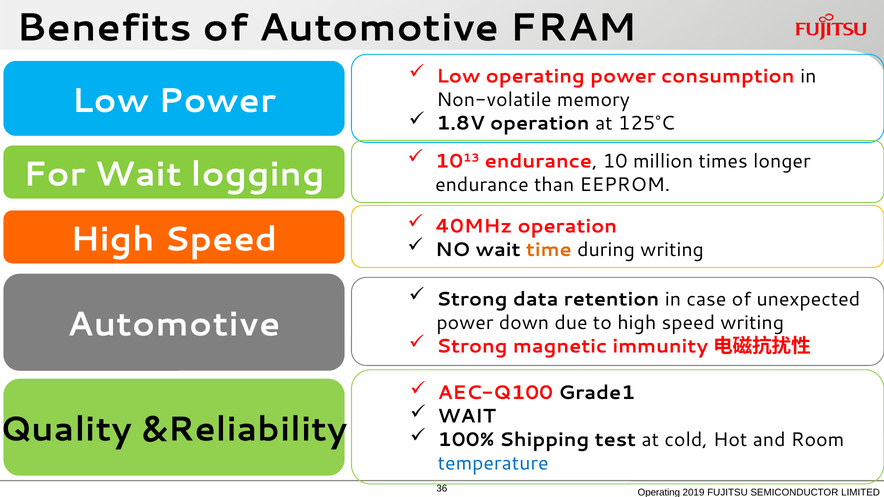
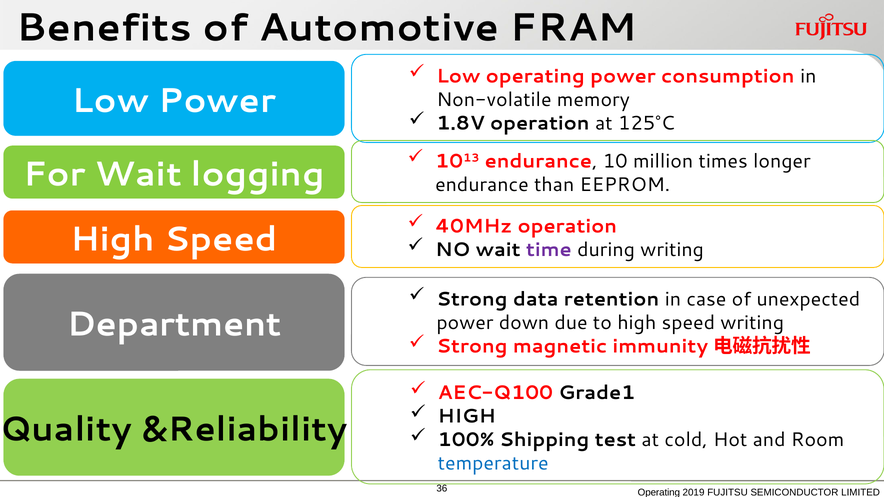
time colour: orange -> purple (549, 250)
Automotive: Automotive -> Department (174, 325)
WAIT: WAIT -> HIGH (467, 417)
